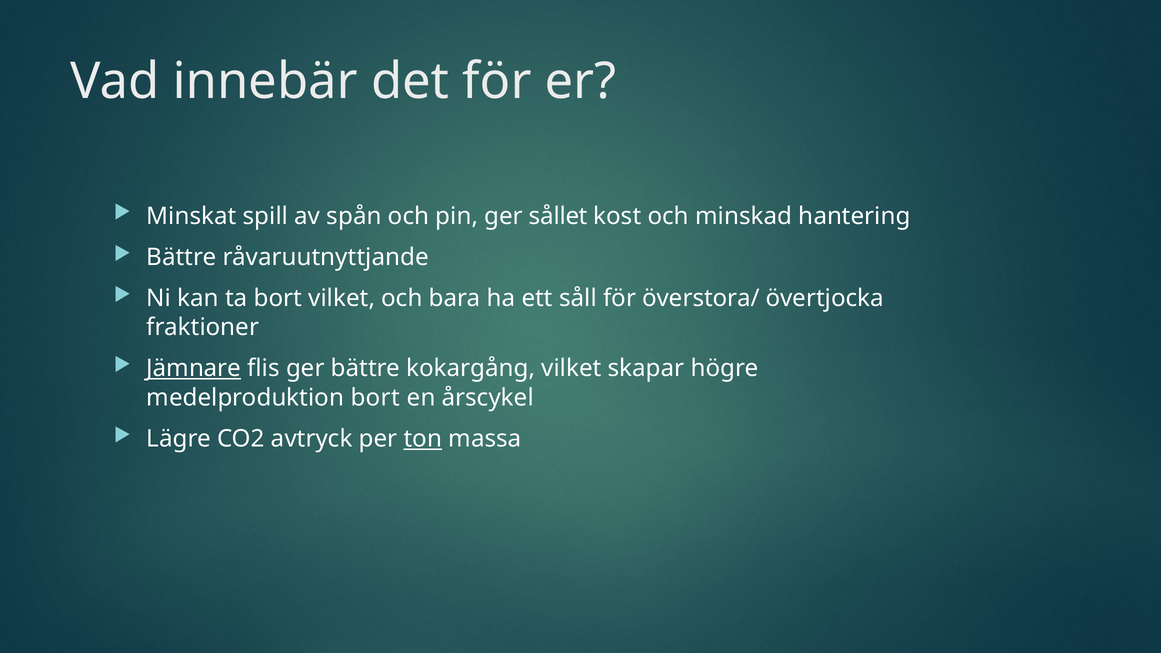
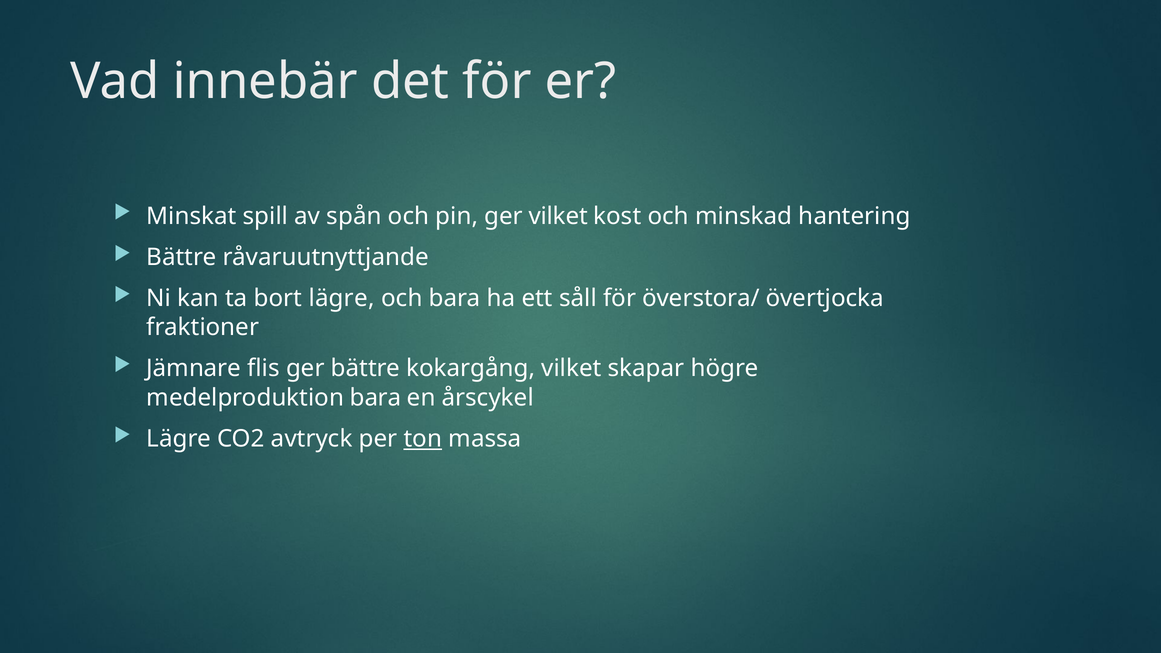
ger sållet: sållet -> vilket (558, 216)
bort vilket: vilket -> lägre (342, 298)
Jämnare underline: present -> none (194, 369)
medelproduktion bort: bort -> bara (376, 398)
